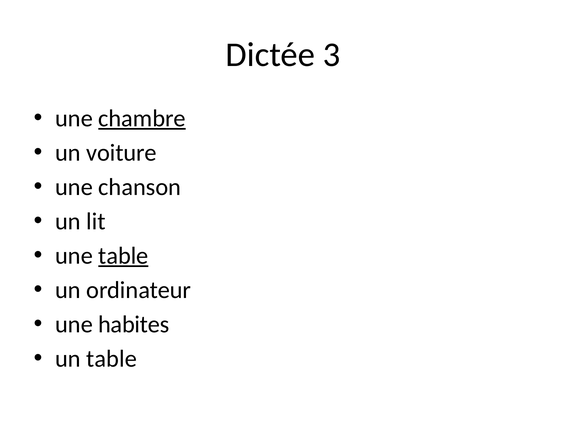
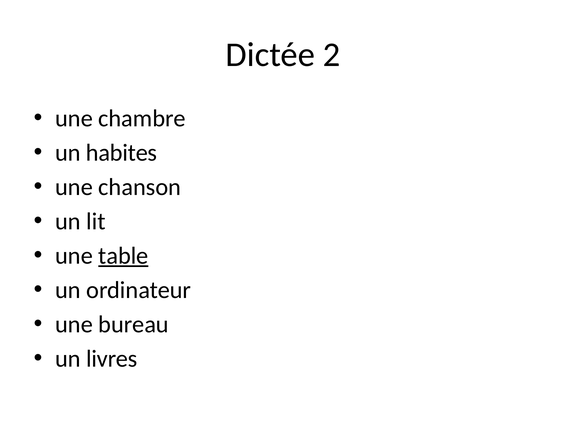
3: 3 -> 2 (332, 55)
chambre underline: present -> none (142, 118)
voiture: voiture -> habites (122, 153)
habites: habites -> bureau (134, 324)
un table: table -> livres (112, 358)
